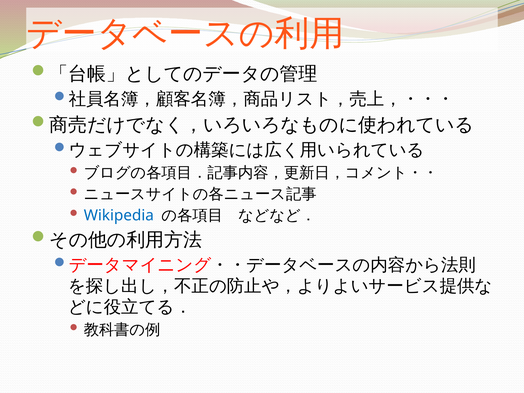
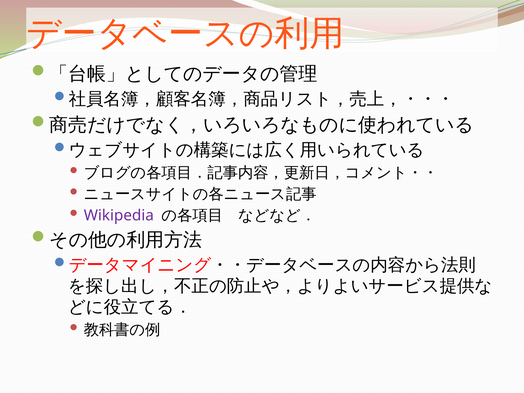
Wikipedia colour: blue -> purple (119, 215)
